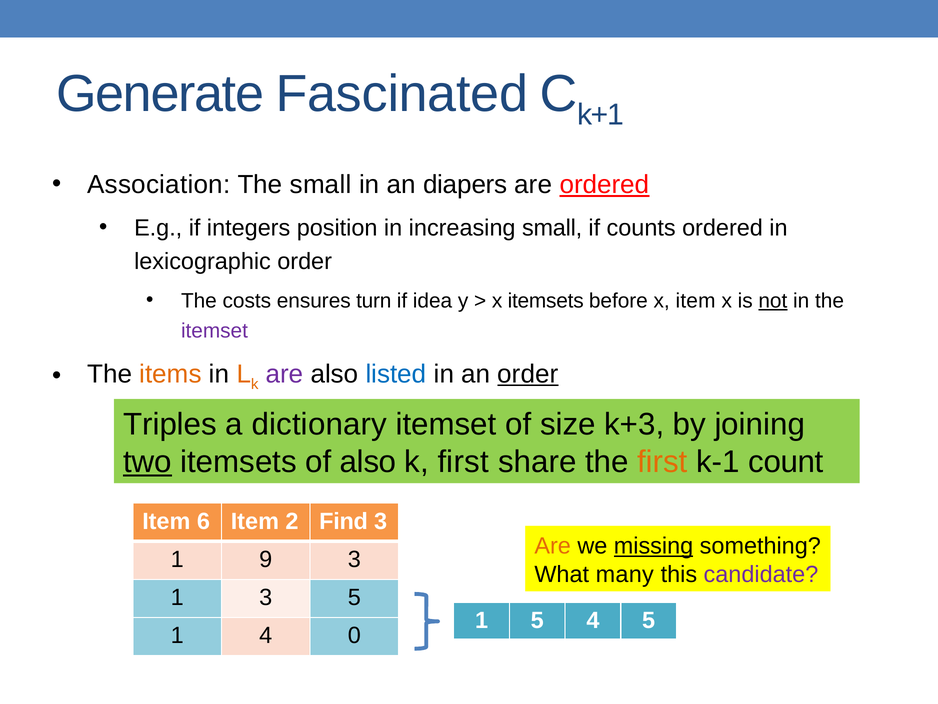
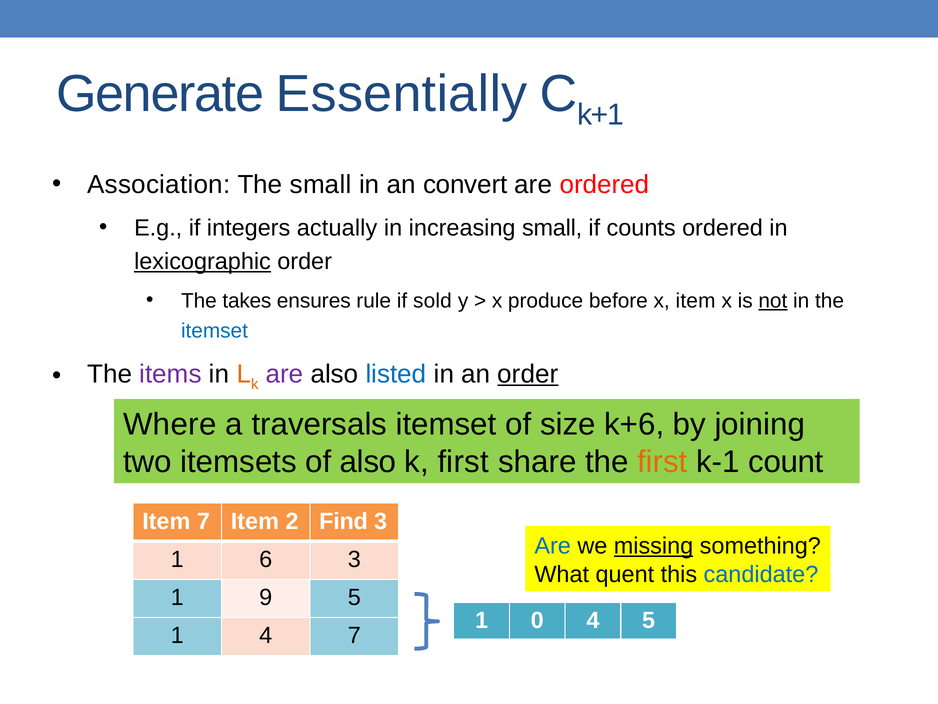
Fascinated: Fascinated -> Essentially (402, 94)
diapers: diapers -> convert (465, 185)
ordered underline: present -> none (605, 185)
position: position -> actually (337, 228)
lexicographic underline: none -> present (202, 261)
costs: costs -> takes (247, 301)
turn: turn -> rule (374, 301)
idea: idea -> sold (432, 301)
x itemsets: itemsets -> produce (546, 301)
itemset colour: purple -> blue (214, 331)
items colour: orange -> purple (170, 374)
Triples: Triples -> Where (170, 424)
dictionary: dictionary -> traversals (319, 424)
k+3: k+3 -> k+6 (634, 424)
two underline: present -> none (147, 462)
Item 6: 6 -> 7 (203, 521)
Are colour: orange -> blue (553, 546)
9: 9 -> 6 (266, 559)
many: many -> quent (625, 574)
candidate colour: purple -> blue (761, 574)
1 3: 3 -> 9 (266, 597)
1 5: 5 -> 0 (537, 620)
4 0: 0 -> 7 (354, 635)
